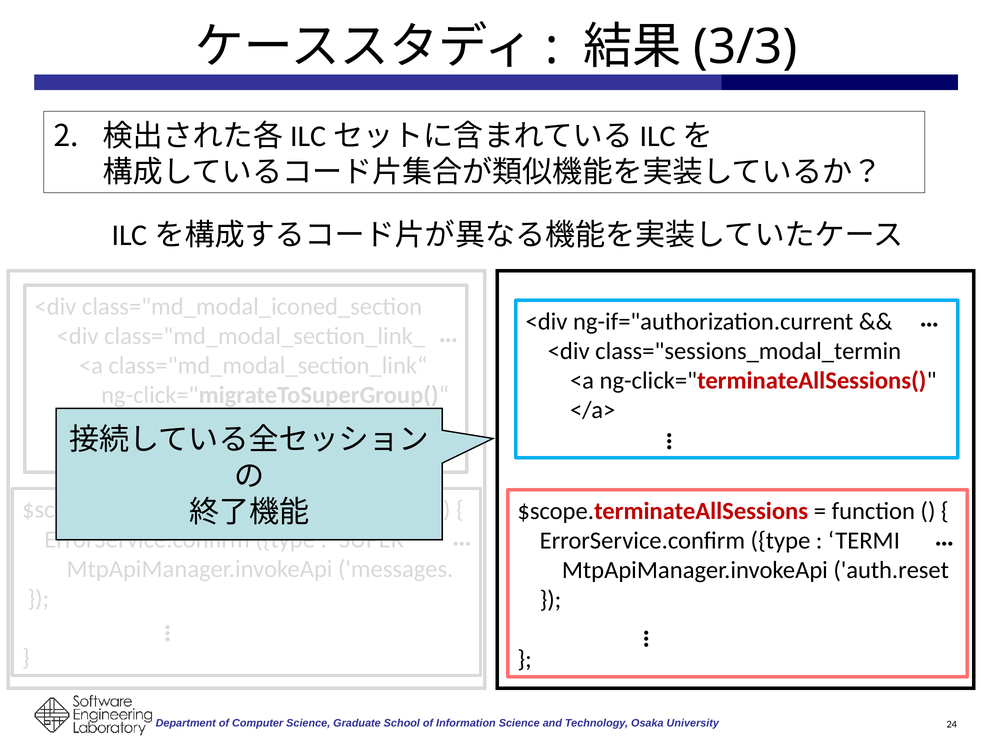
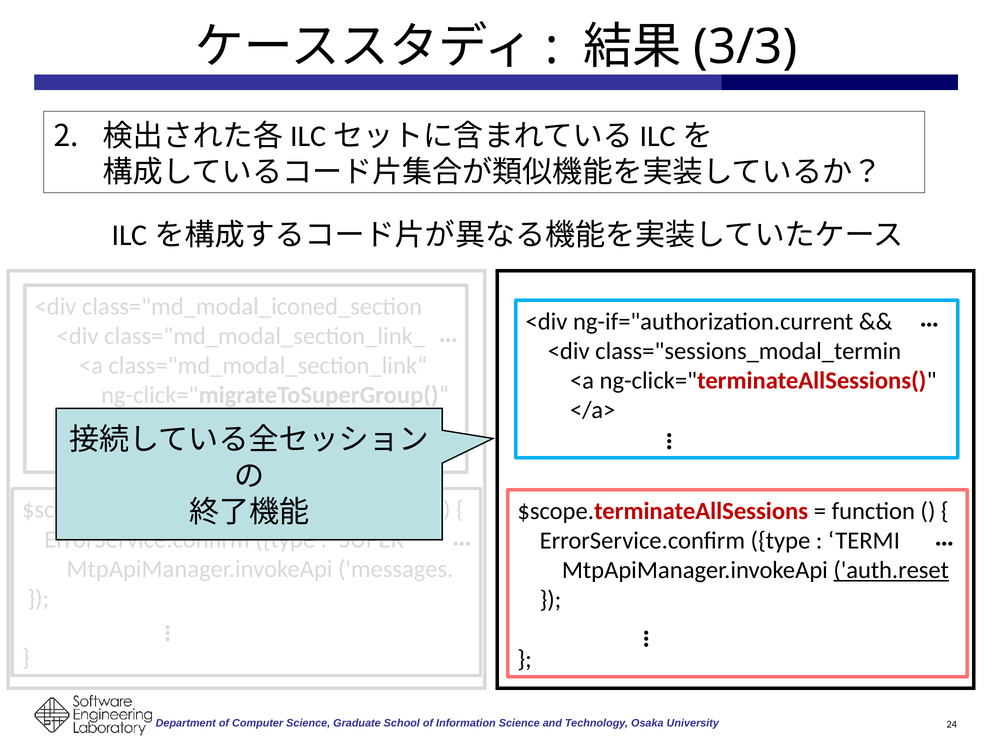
auth.reset underline: none -> present (891, 570)
